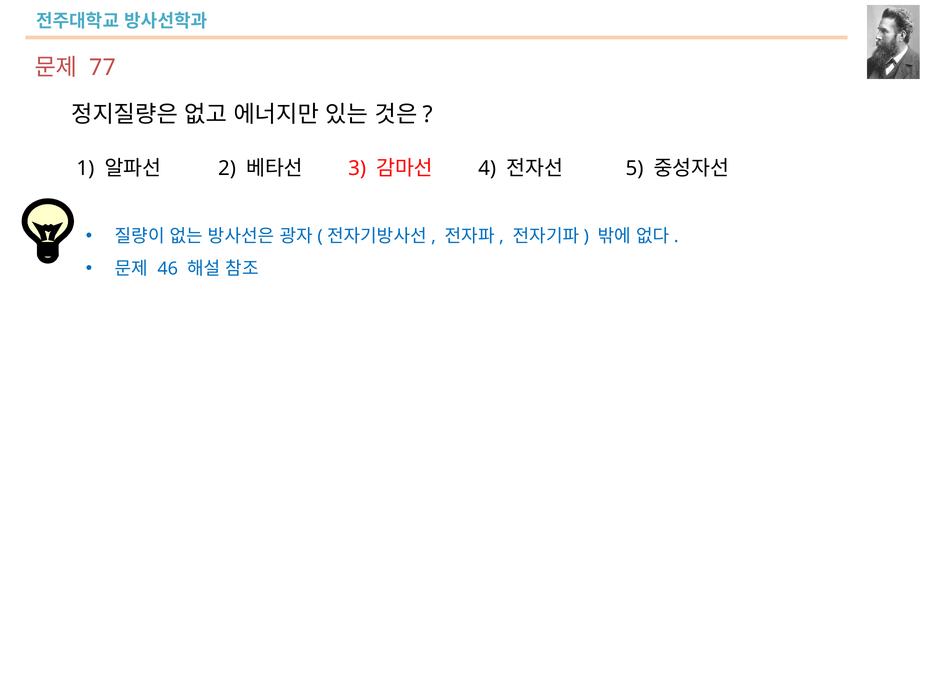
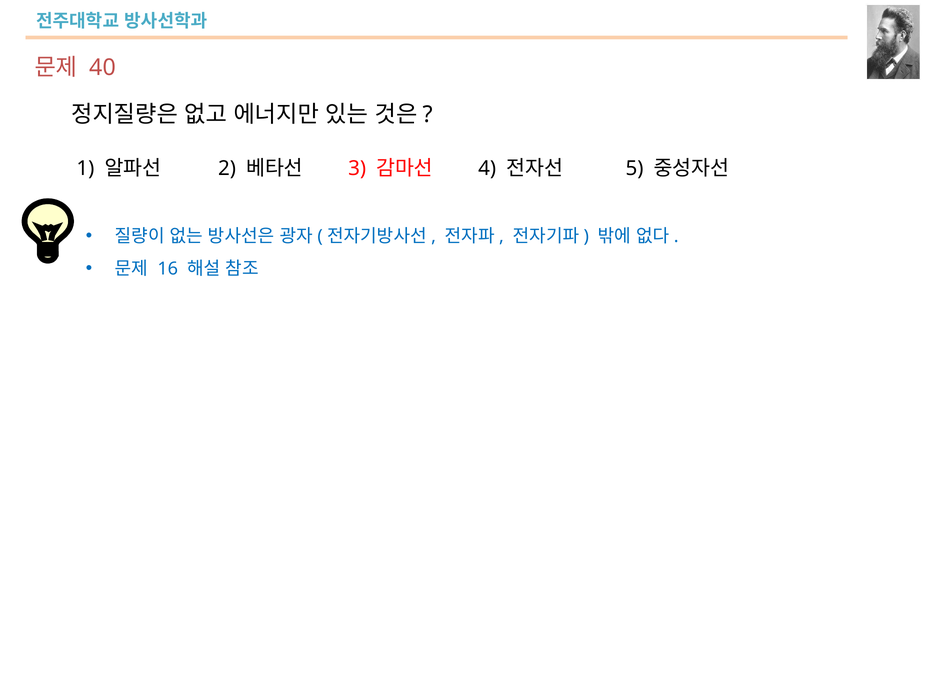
77: 77 -> 40 (103, 67)
46: 46 -> 16 (168, 269)
